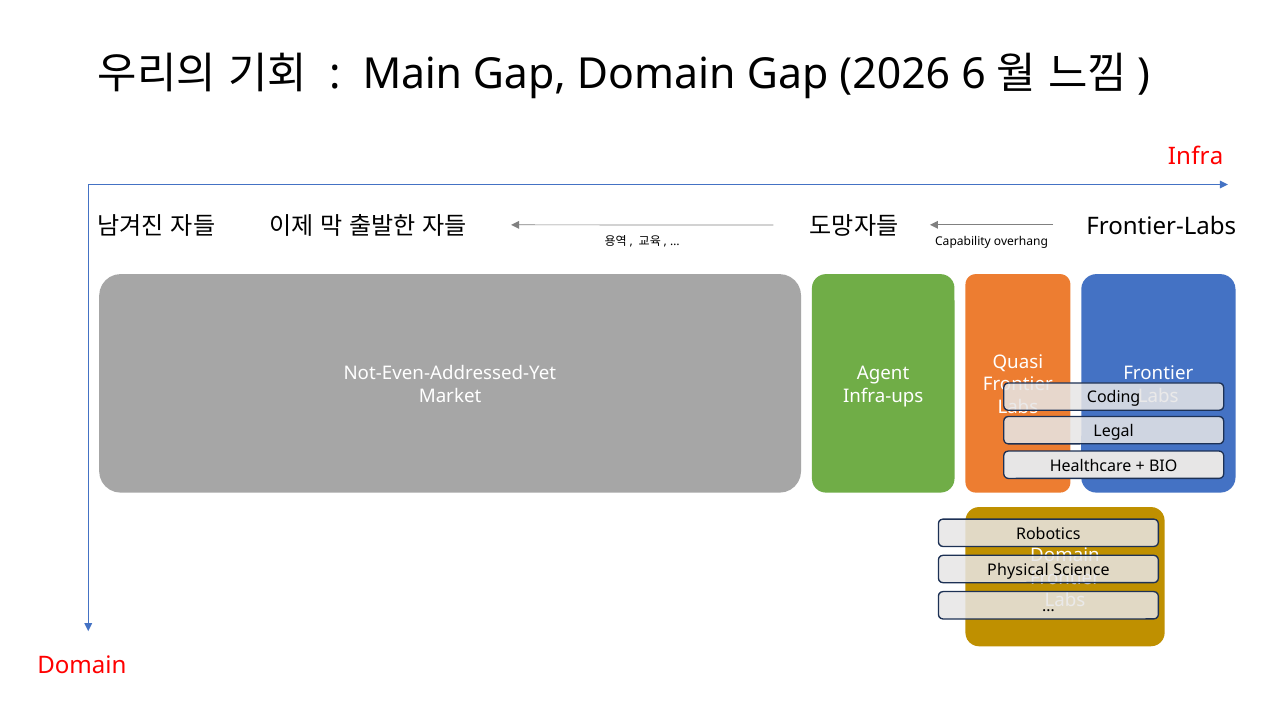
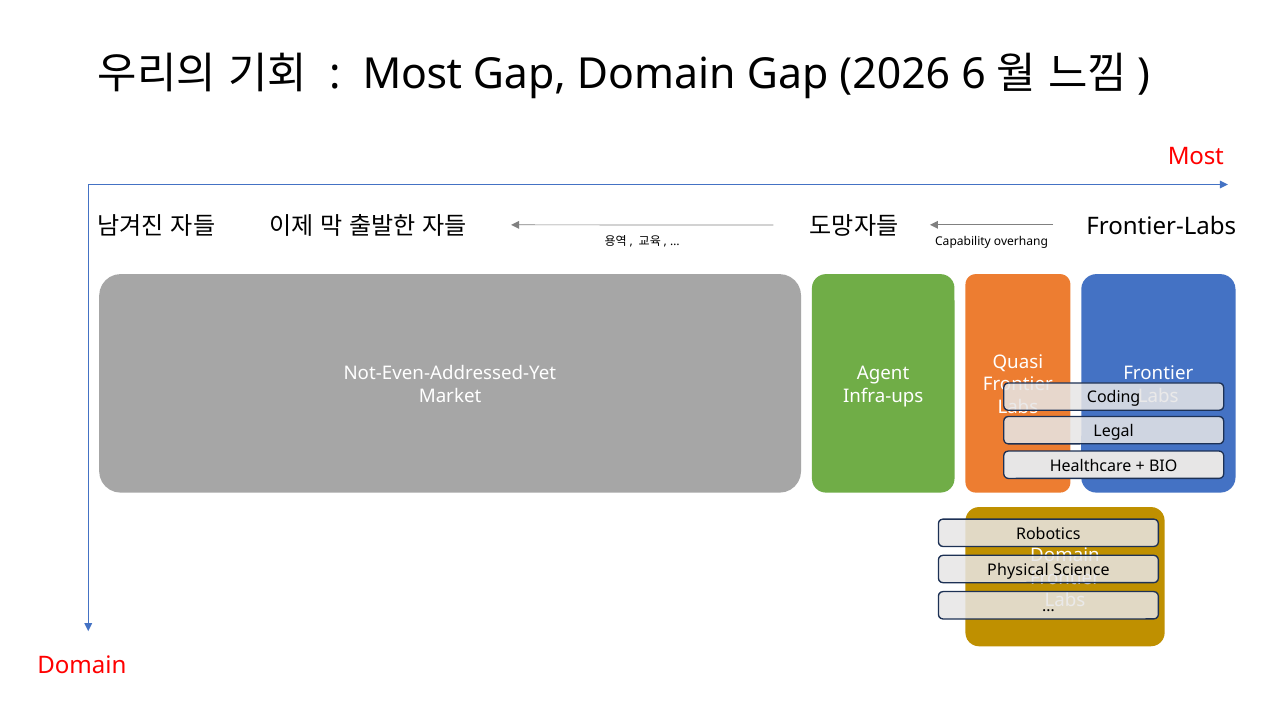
Main: Main -> Most (412, 74)
Infra: Infra -> Most (1196, 157)
